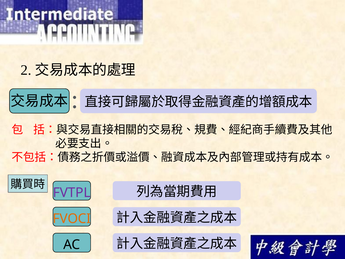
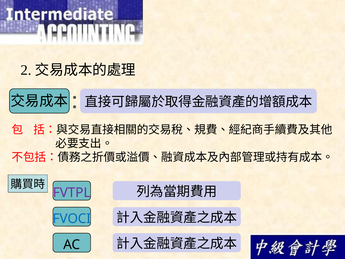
FVOCI colour: orange -> blue (72, 219)
